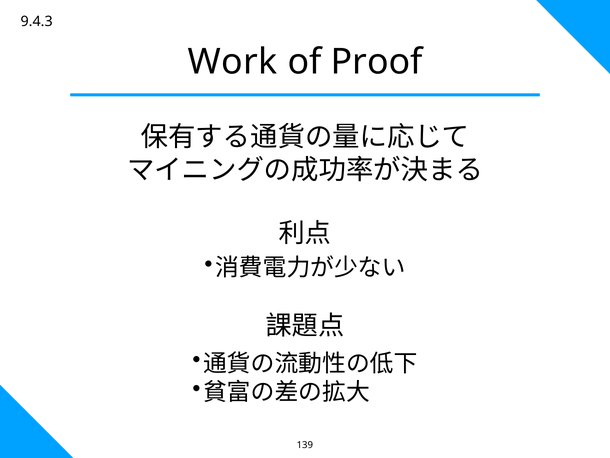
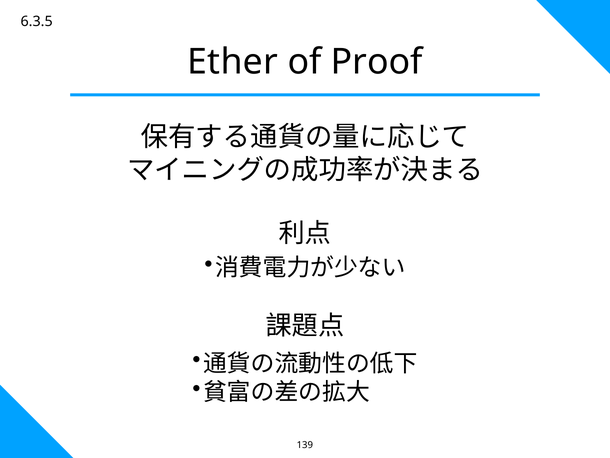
9.4.3: 9.4.3 -> 6.3.5 (37, 22)
Work: Work -> Ether (233, 62)
